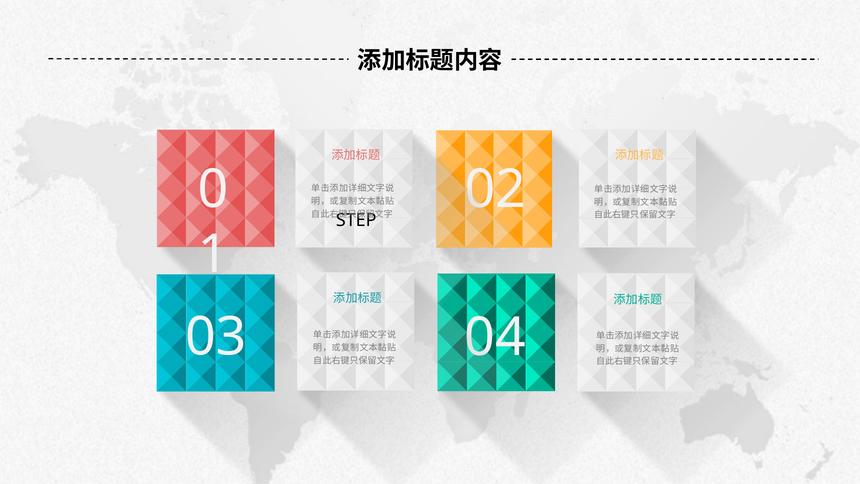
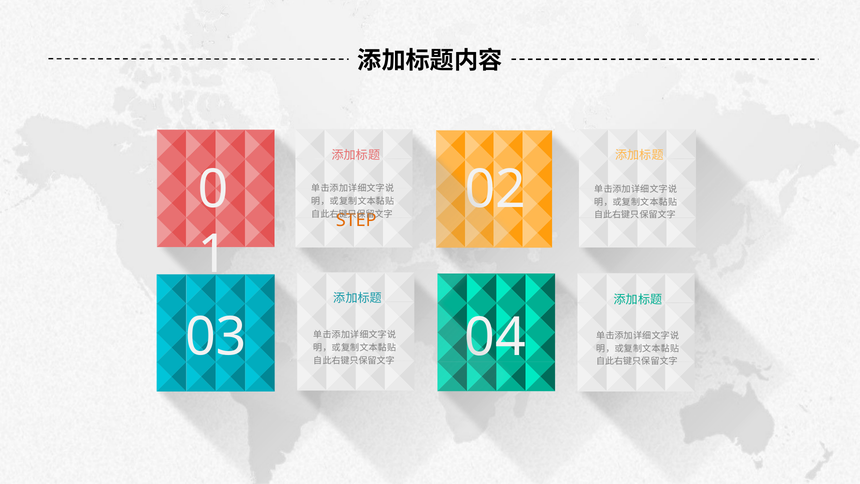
STEP colour: black -> orange (356, 220)
